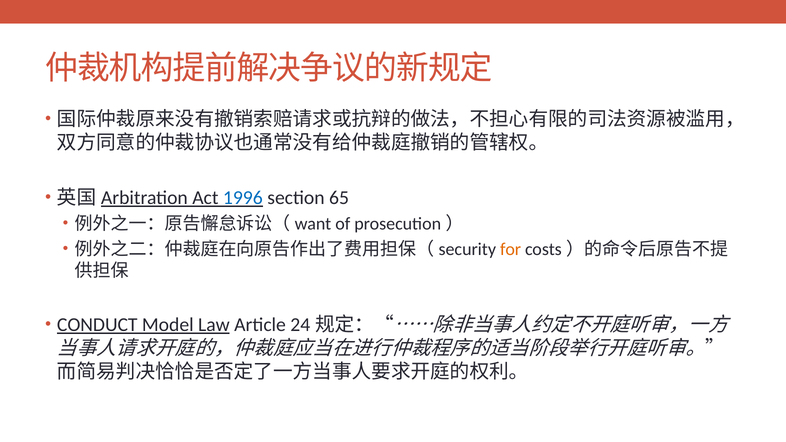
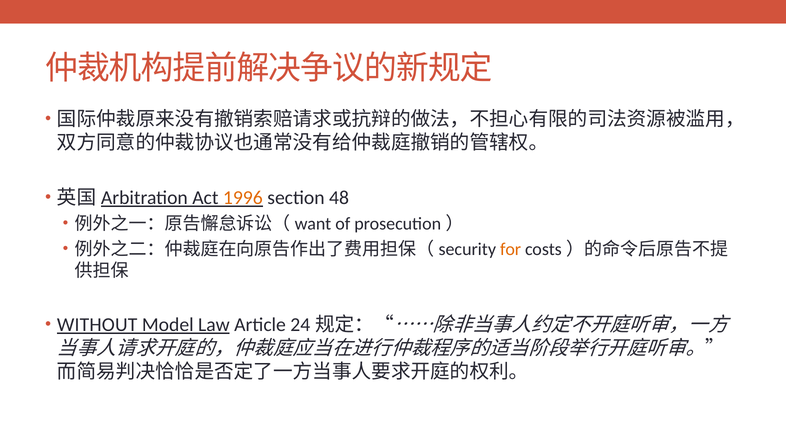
1996 colour: blue -> orange (243, 198)
65: 65 -> 48 (339, 198)
CONDUCT: CONDUCT -> WITHOUT (97, 325)
